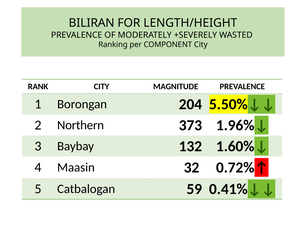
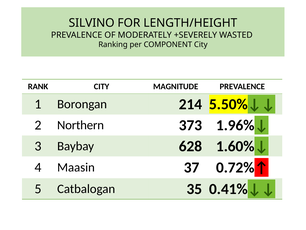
BILIRAN: BILIRAN -> SILVINO (92, 23)
204: 204 -> 214 (190, 104)
132: 132 -> 628 (190, 146)
32: 32 -> 37 (192, 167)
59: 59 -> 35 (194, 189)
